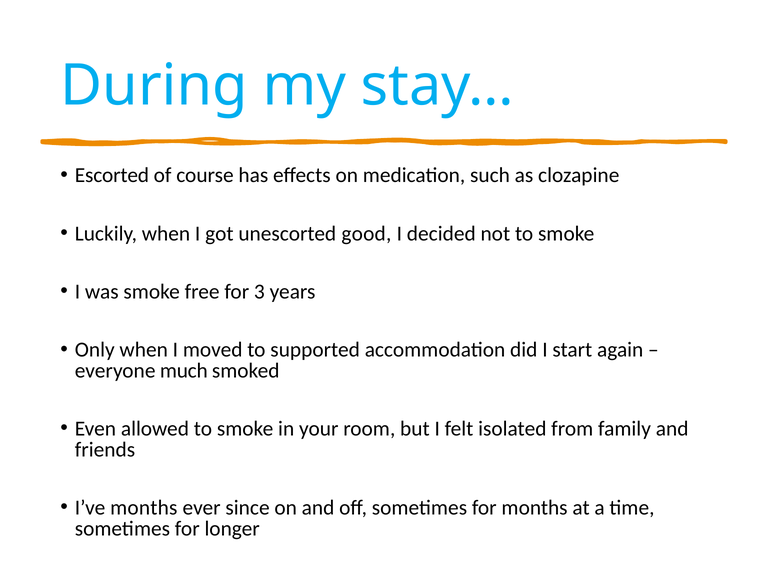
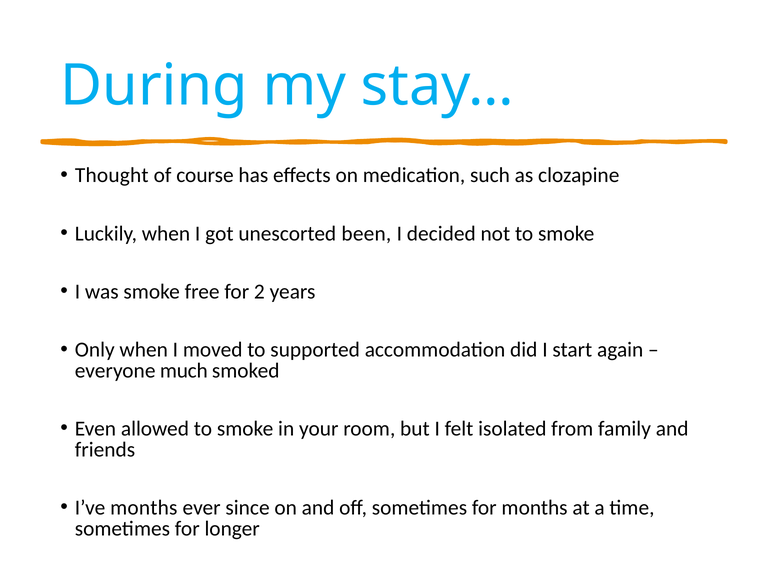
Escorted: Escorted -> Thought (112, 175)
good: good -> been (366, 234)
3: 3 -> 2 (259, 292)
